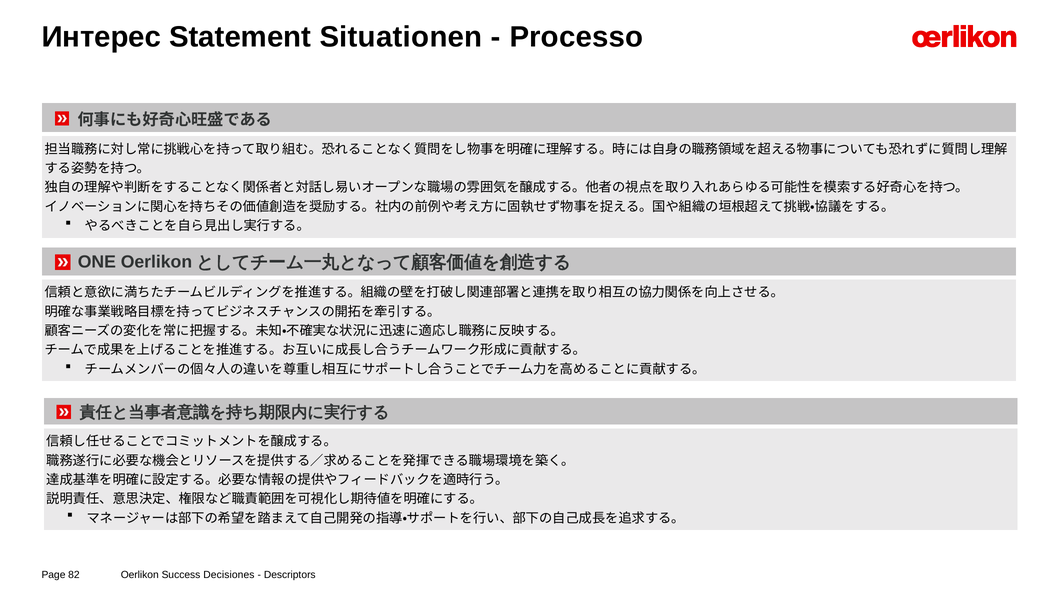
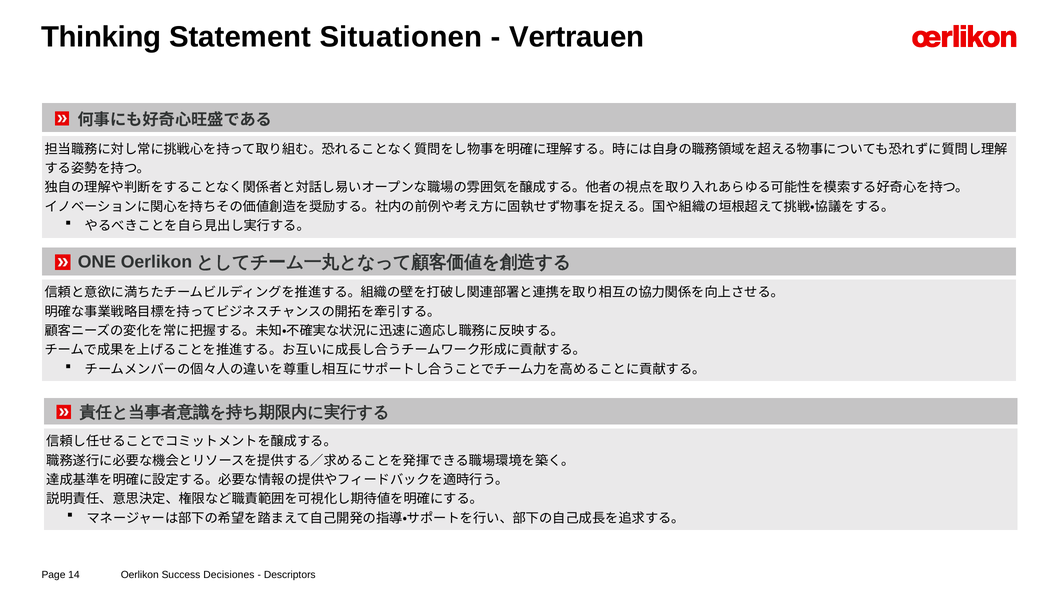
Интерес: Интерес -> Thinking (101, 37)
Processo: Processo -> Vertrauen (577, 37)
82: 82 -> 14 (74, 575)
